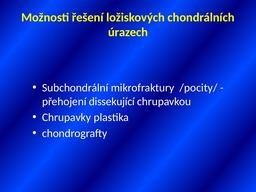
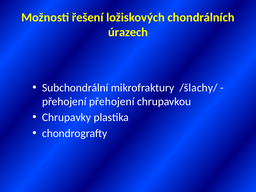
/pocity/: /pocity/ -> /šlachy/ (198, 88)
přehojení dissekující: dissekující -> přehojení (112, 101)
